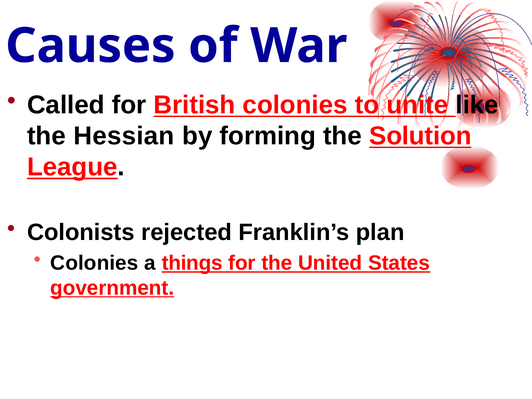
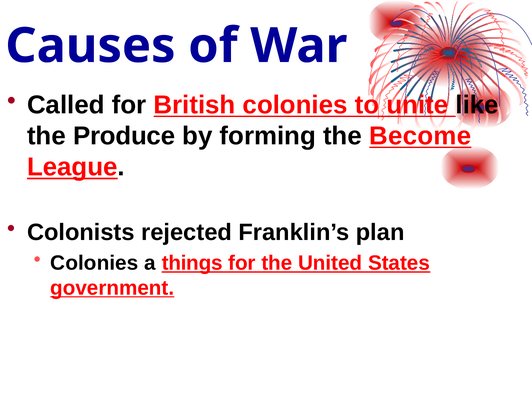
Hessian: Hessian -> Produce (124, 136)
Solution: Solution -> Become (420, 136)
